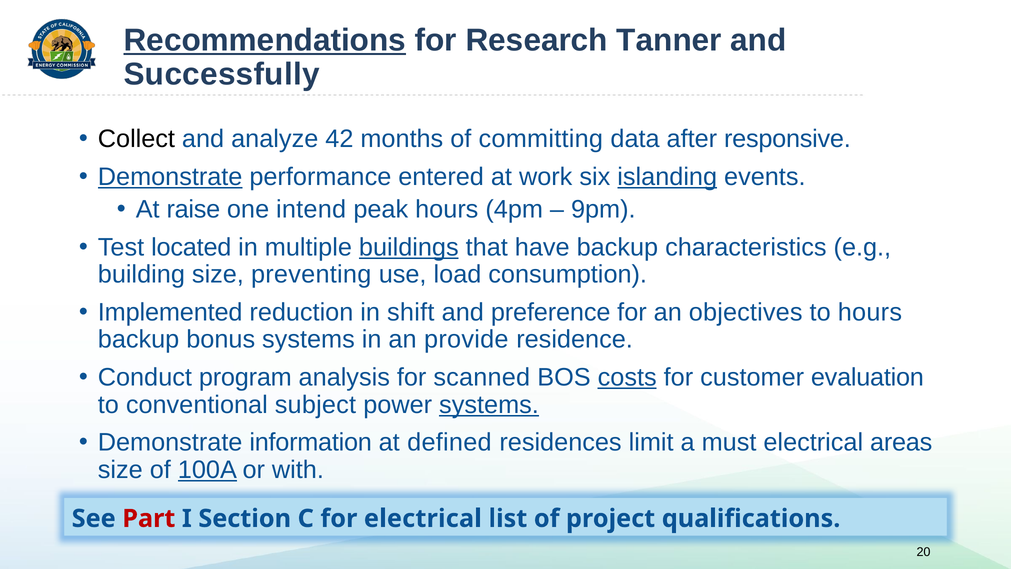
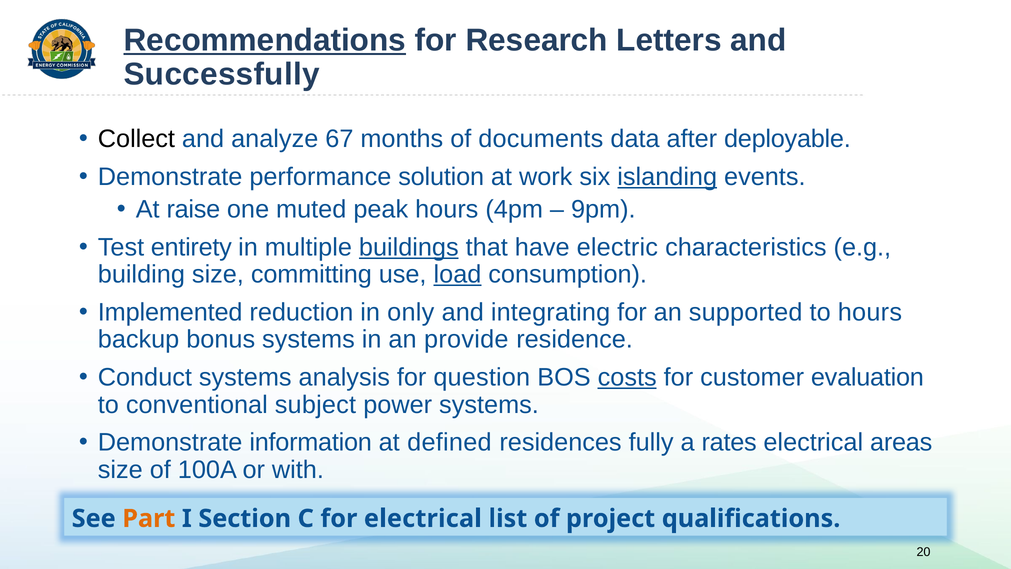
Tanner: Tanner -> Letters (669, 40)
42: 42 -> 67 (339, 139)
committing: committing -> documents (541, 139)
responsive: responsive -> deployable (787, 139)
Demonstrate underline: present -> none (170, 177)
entered: entered -> solution (441, 177)
intend: intend -> muted (311, 209)
located: located -> entirety (191, 247)
have backup: backup -> electric (617, 247)
preventing: preventing -> committing (311, 274)
load underline: none -> present (457, 274)
shift: shift -> only (411, 312)
preference: preference -> integrating (551, 312)
objectives: objectives -> supported (746, 312)
Conduct program: program -> systems (245, 377)
scanned: scanned -> question (482, 377)
systems underline: present -> none (489, 405)
limit: limit -> fully (651, 442)
must: must -> rates (729, 442)
100A underline: present -> none (207, 470)
Part colour: red -> orange (149, 518)
